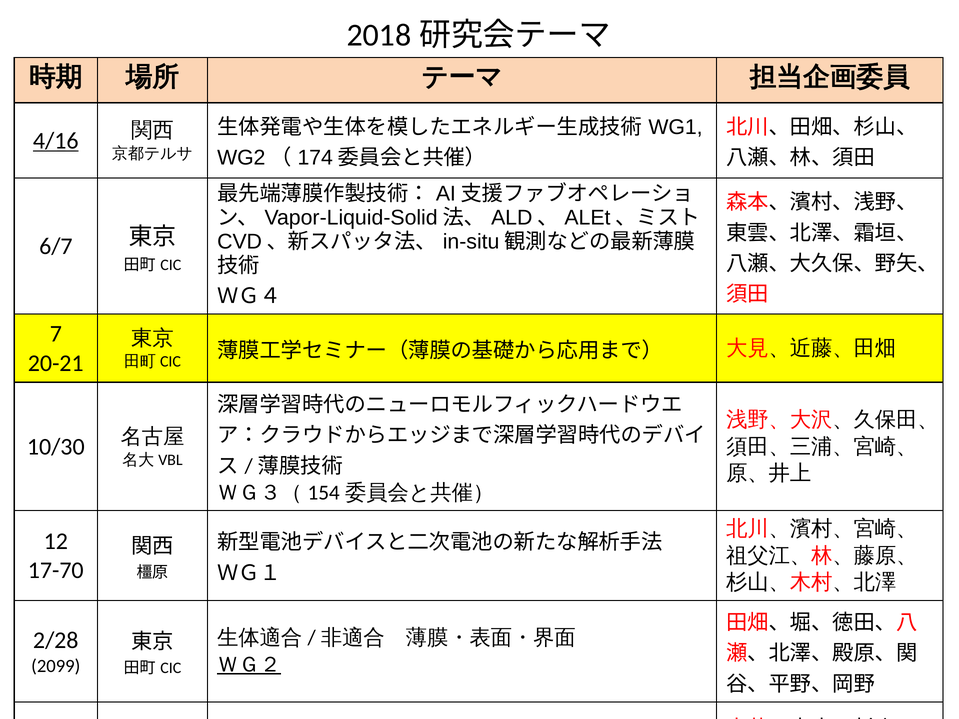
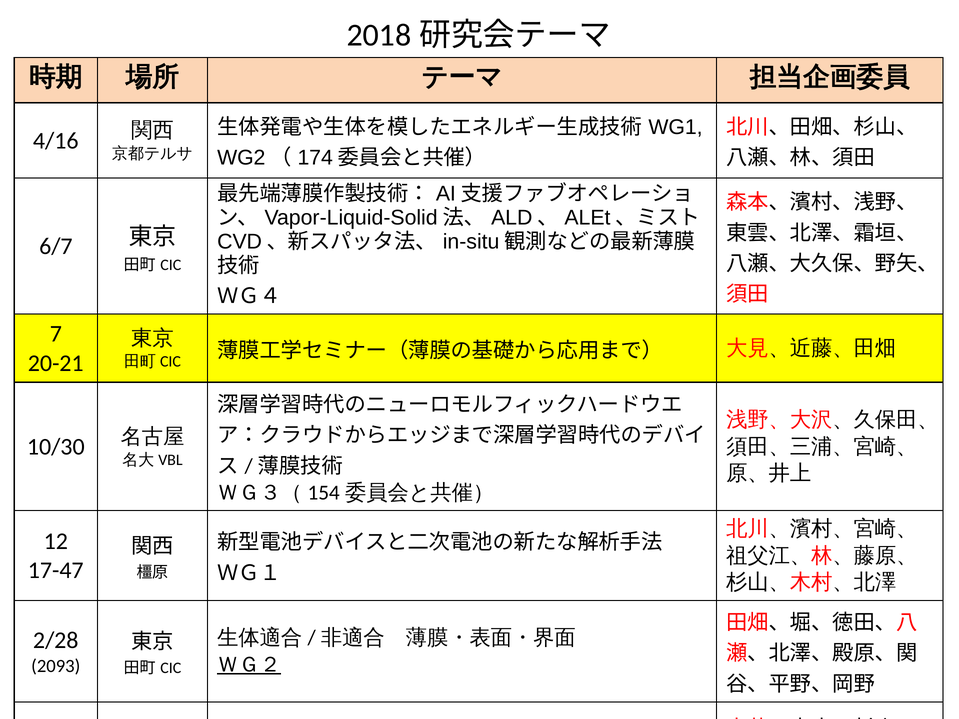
4/16 underline: present -> none (56, 141)
17-70: 17-70 -> 17-47 (56, 571)
2099: 2099 -> 2093 (56, 666)
